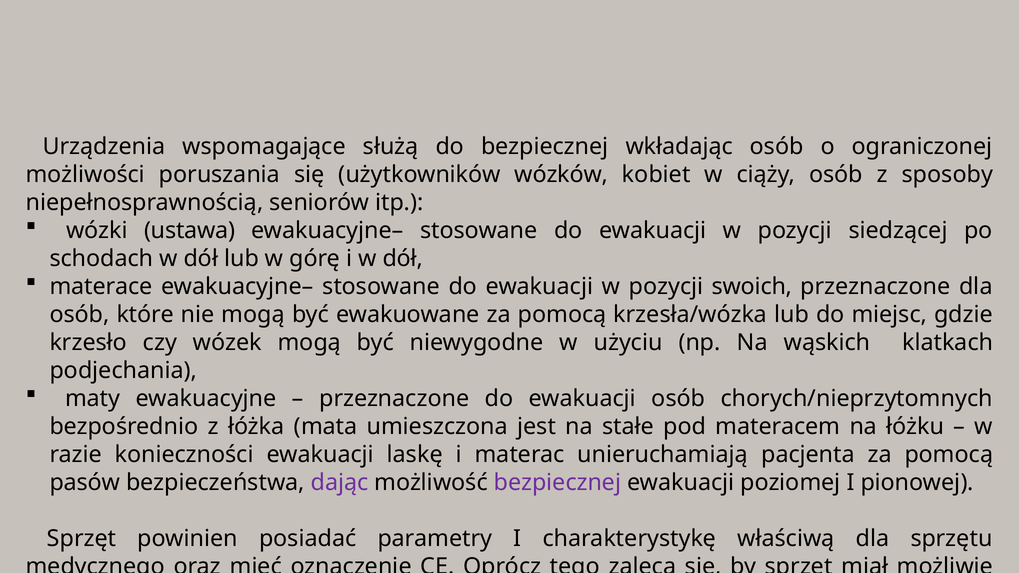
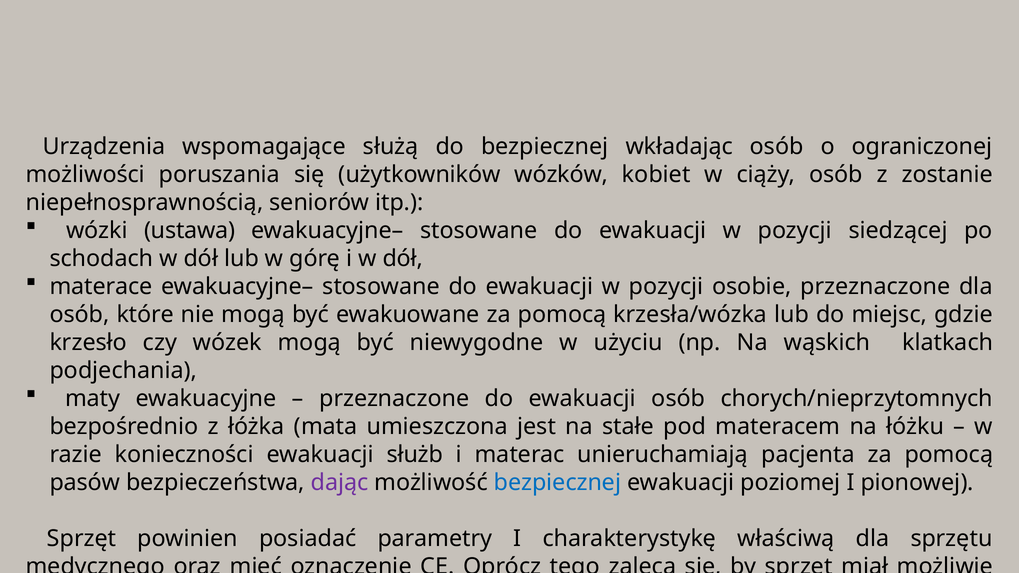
sposoby: sposoby -> zostanie (947, 175)
swoich: swoich -> osobie (752, 287)
laskę: laskę -> służb (415, 455)
bezpiecznej colour: purple -> blue (557, 483)
